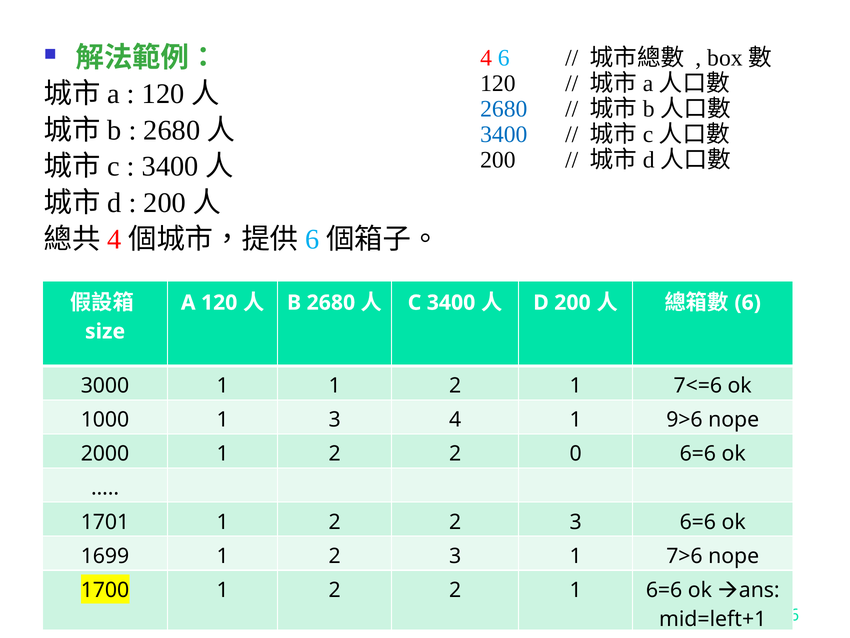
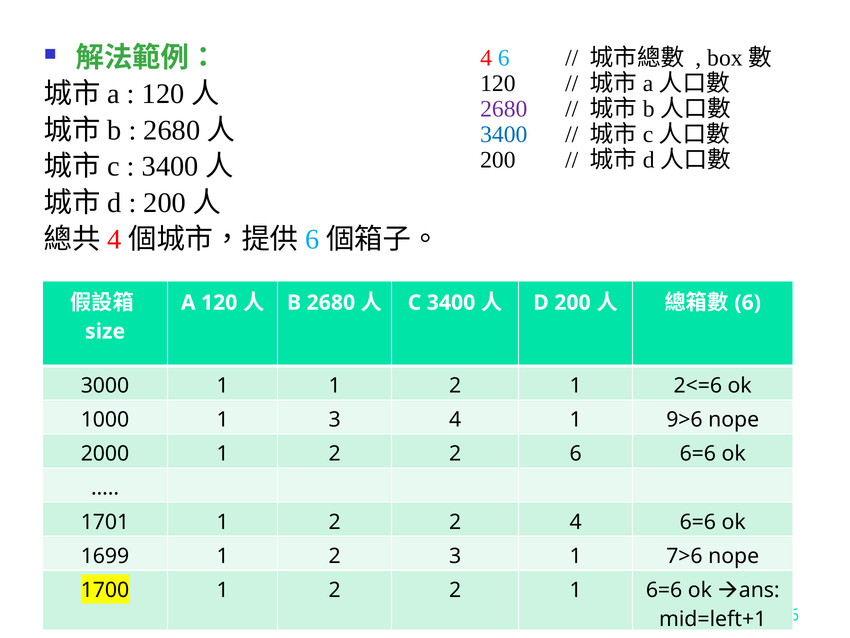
2680 colour: blue -> purple (504, 109)
7<=6: 7<=6 -> 2<=6 (698, 385)
2 0: 0 -> 6 (576, 454)
2 2 3: 3 -> 4 (576, 522)
